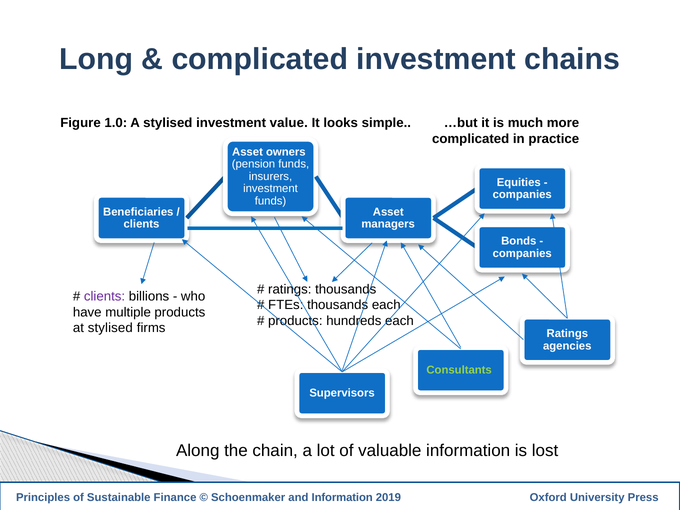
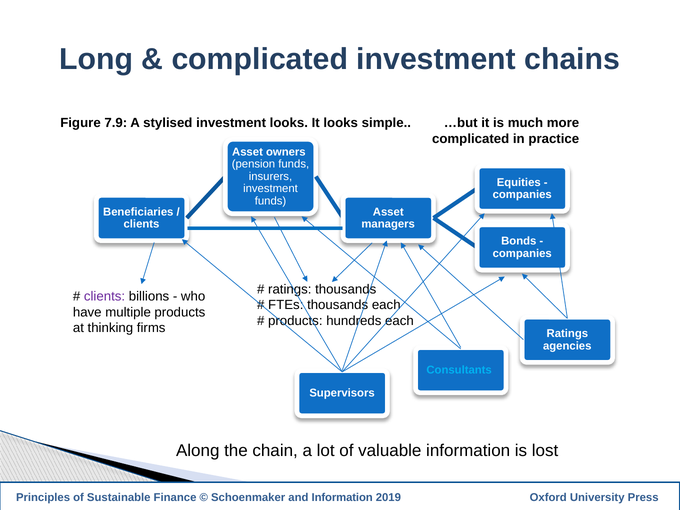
1.0: 1.0 -> 7.9 (116, 123)
investment value: value -> looks (289, 123)
at stylised: stylised -> thinking (110, 328)
Consultants colour: light green -> light blue (459, 370)
